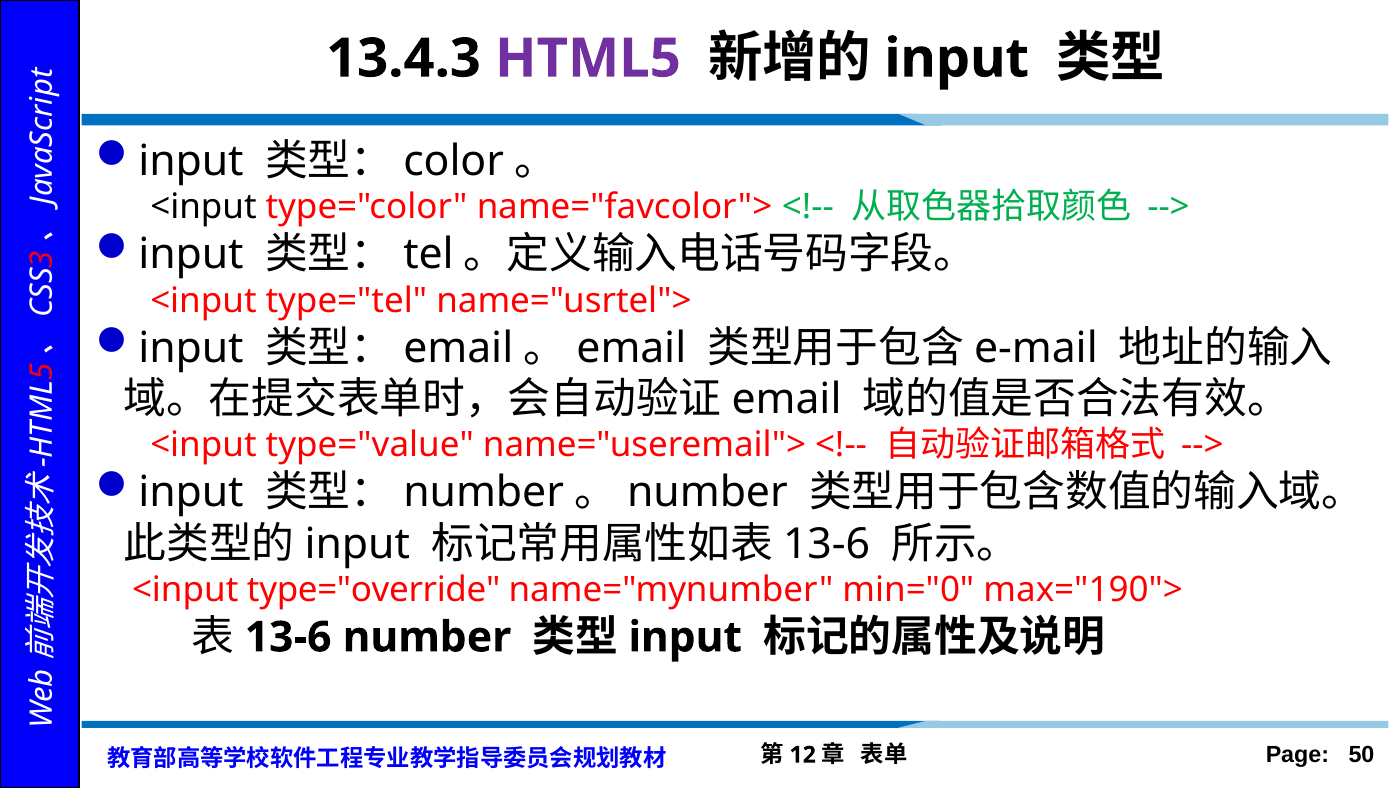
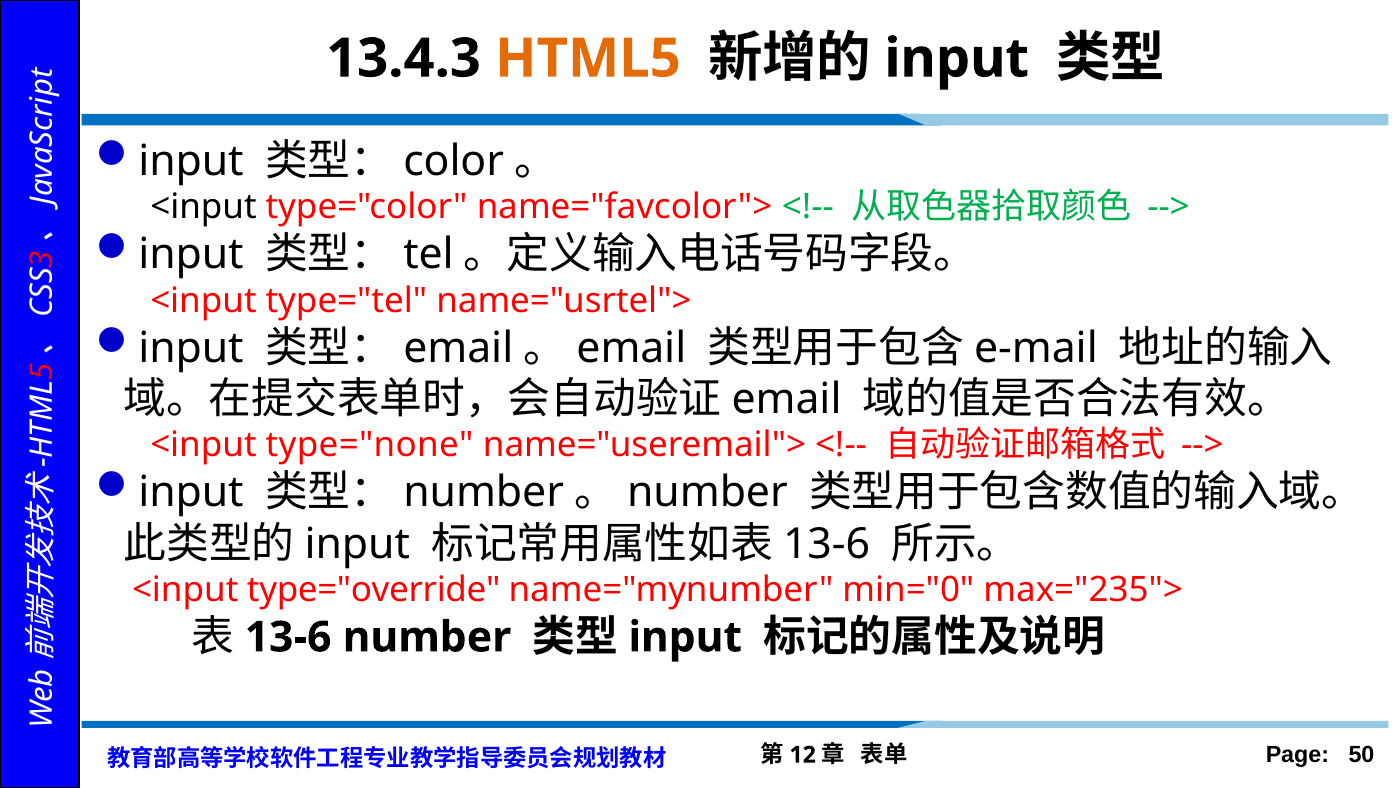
HTML5 colour: purple -> orange (588, 59)
type="value: type="value -> type="none (370, 445)
max="190">: max="190"> -> max="235"> (1083, 590)
